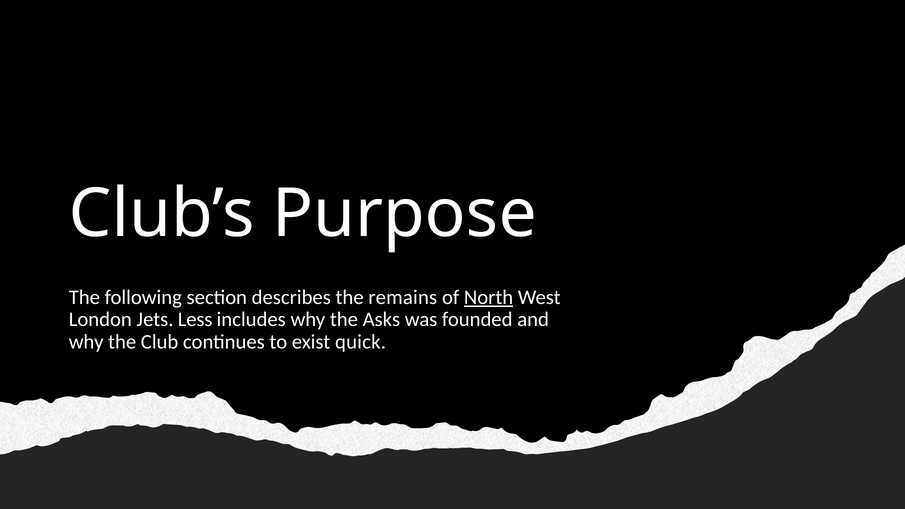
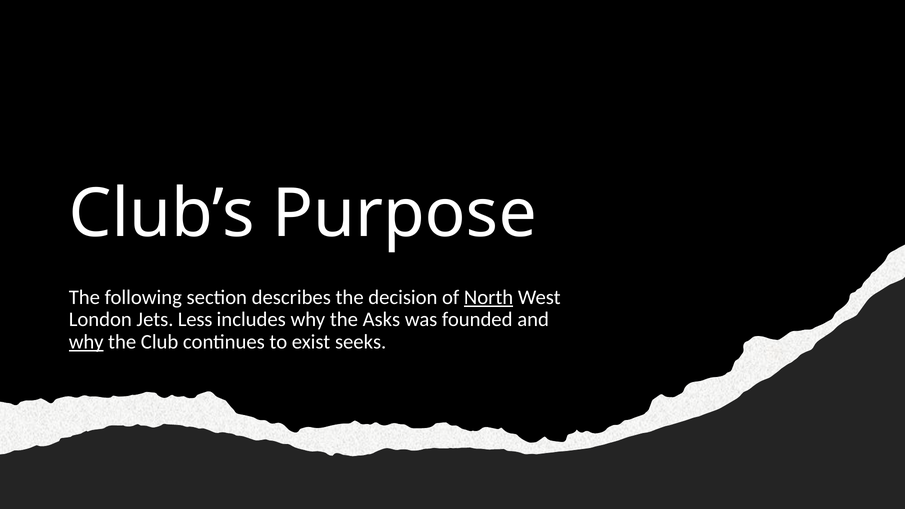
remains: remains -> decision (403, 297)
why underline: none -> present (86, 342)
quick: quick -> seeks (361, 342)
